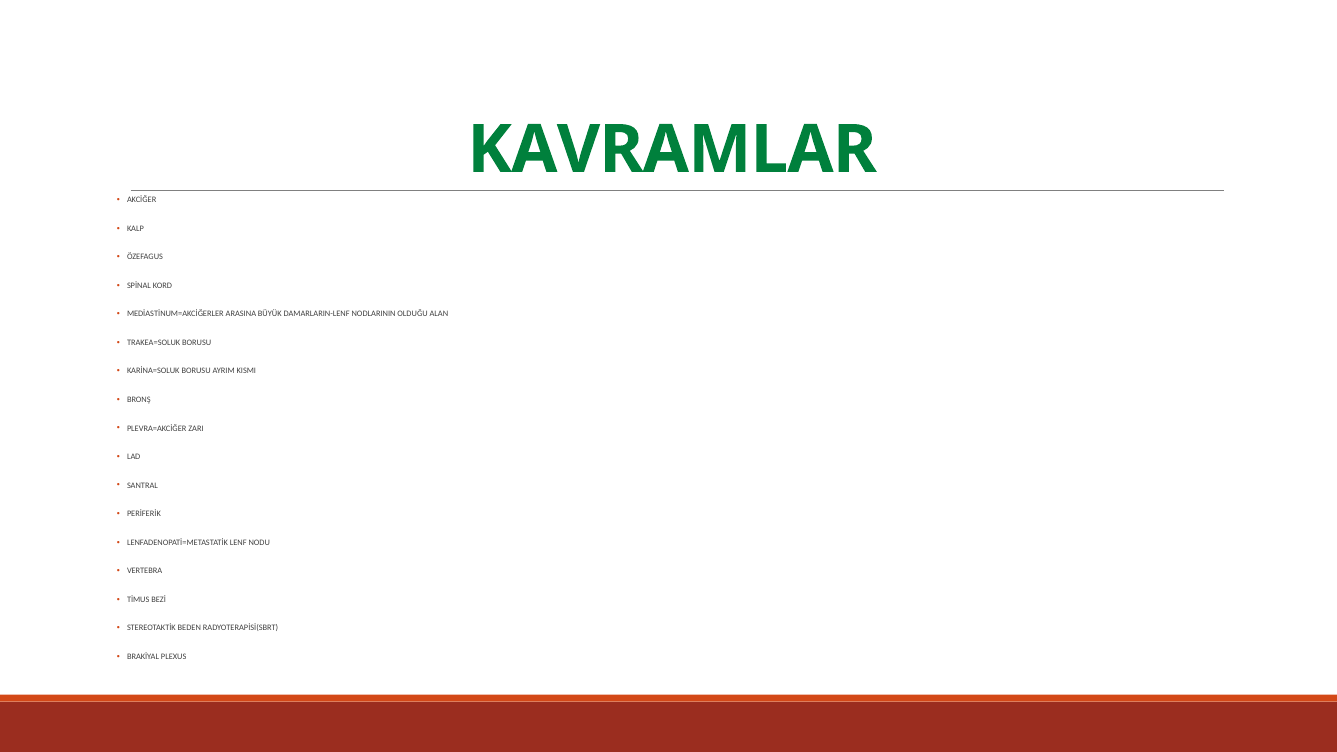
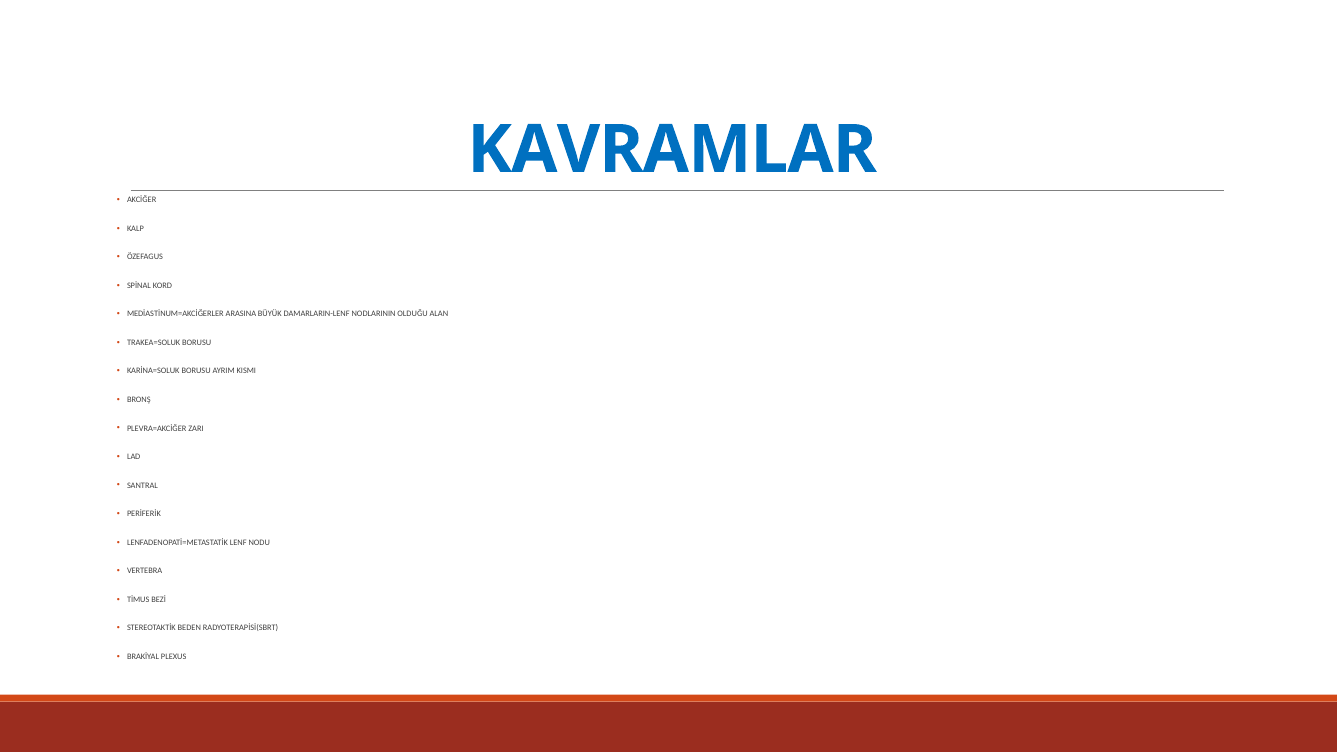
KAVRAMLAR colour: green -> blue (672, 150)
